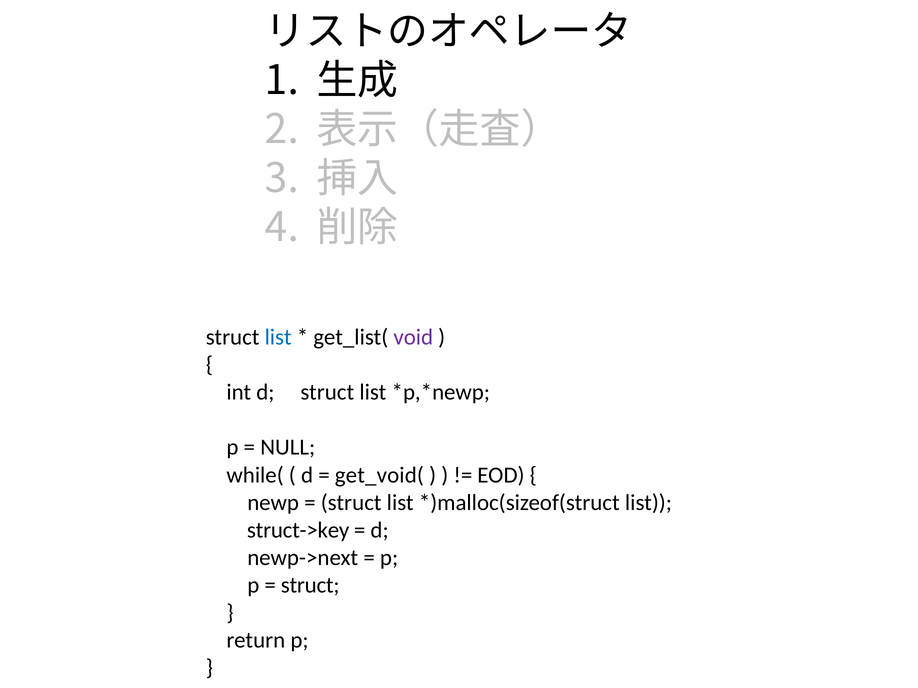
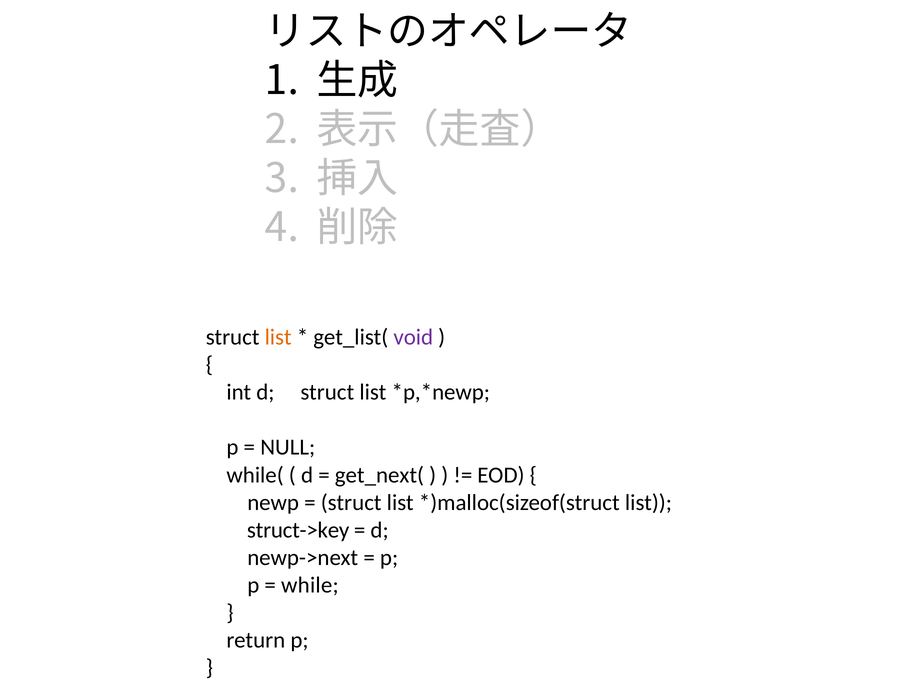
list colour: blue -> orange (278, 338)
get_void(: get_void( -> get_next( (379, 475)
struct: struct -> while (310, 585)
